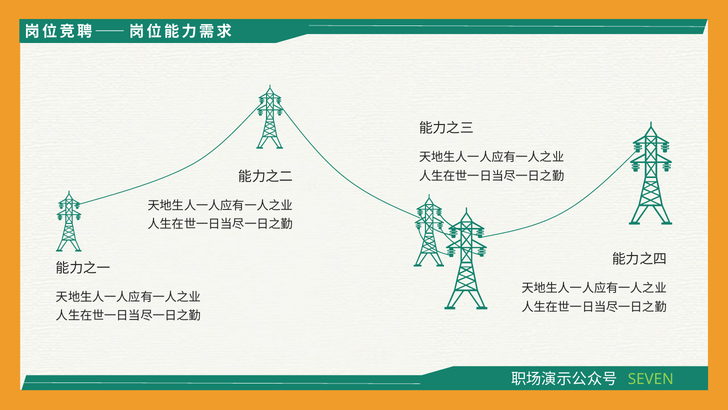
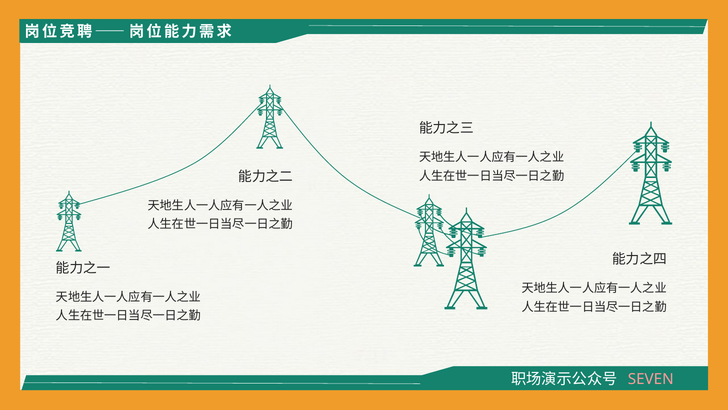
SEVEN colour: light green -> pink (651, 379)
